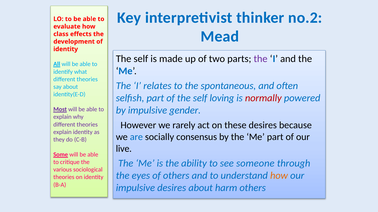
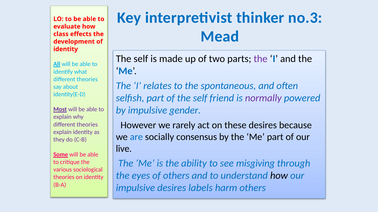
no.2: no.2 -> no.3 (305, 18)
loving: loving -> friend (222, 98)
normally colour: red -> purple (263, 98)
someone: someone -> misgiving (255, 164)
how colour: orange -> black (279, 176)
desires about: about -> labels (201, 188)
